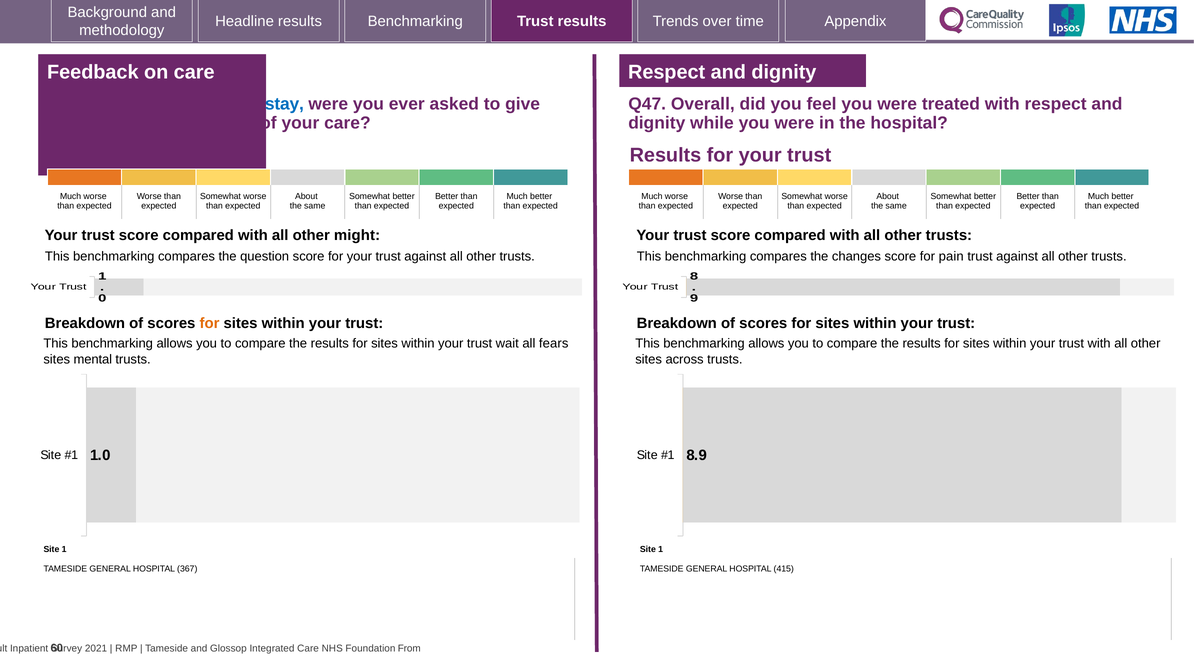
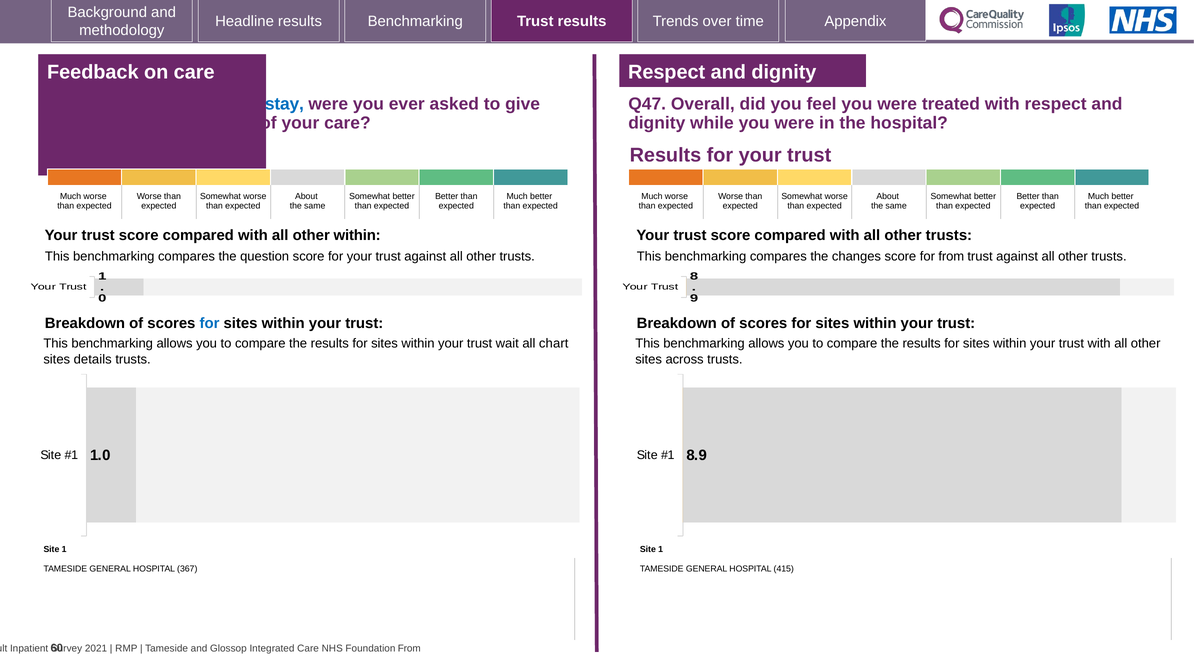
other might: might -> within (357, 235)
for pain: pain -> from (951, 256)
for colour: orange -> blue (210, 323)
fears: fears -> chart (554, 343)
mental: mental -> details (93, 359)
